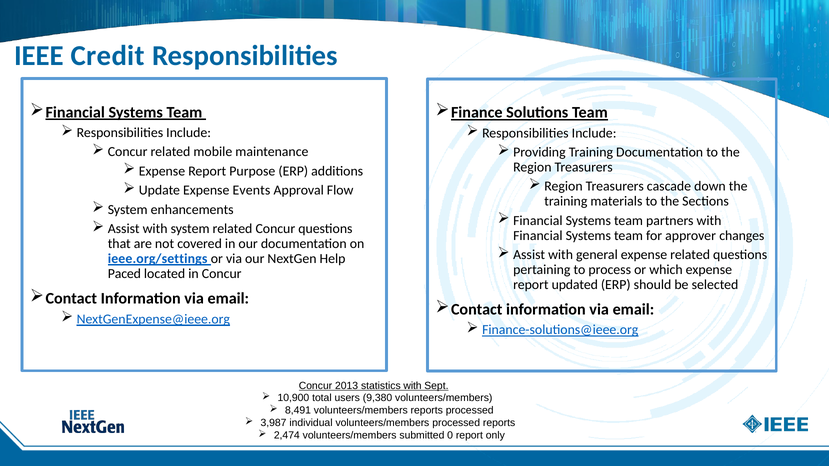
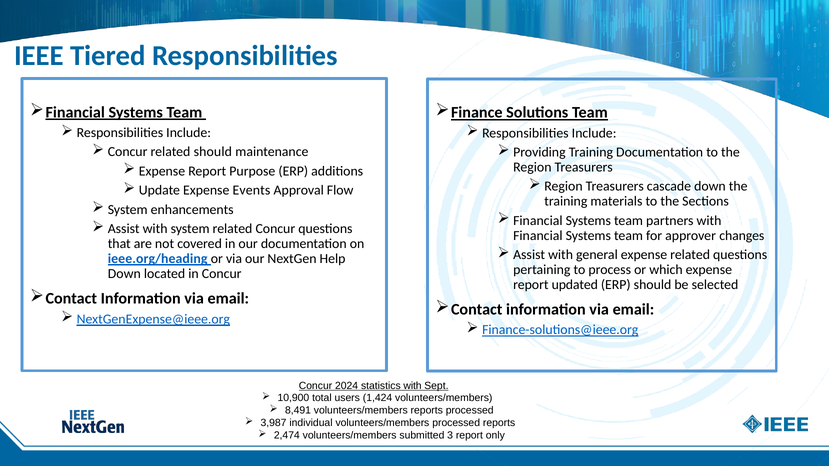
Credit: Credit -> Tiered (108, 56)
related mobile: mobile -> should (213, 152)
ieee.org/settings: ieee.org/settings -> ieee.org/heading (158, 259)
Paced: Paced -> Down (124, 274)
2013: 2013 -> 2024 (347, 386)
9,380: 9,380 -> 1,424 (378, 398)
0: 0 -> 3 (450, 436)
